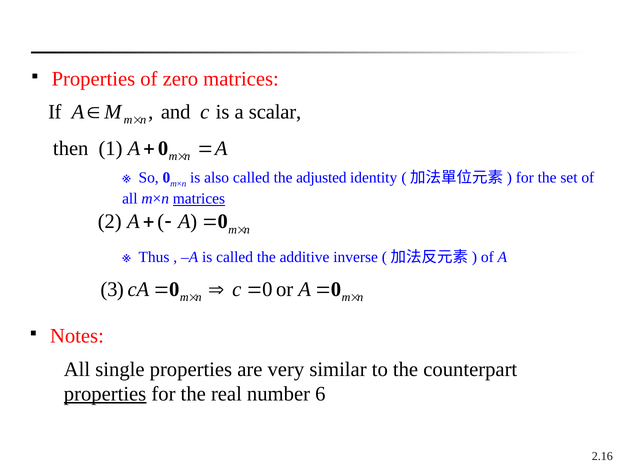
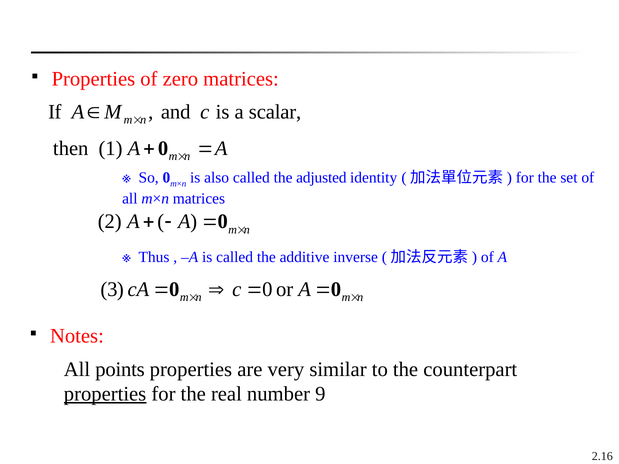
matrices underline: present -> none (199, 199)
single: single -> points (120, 369)
6: 6 -> 9 (320, 394)
